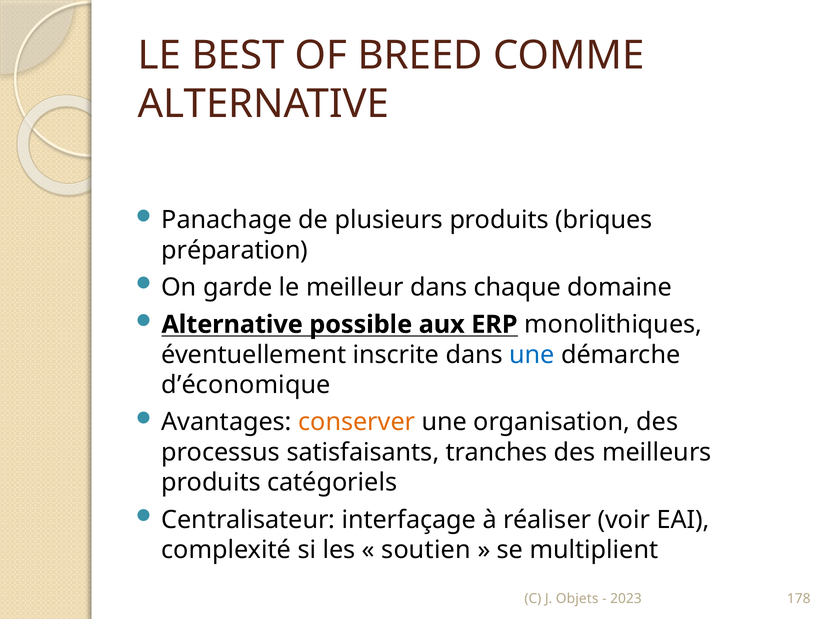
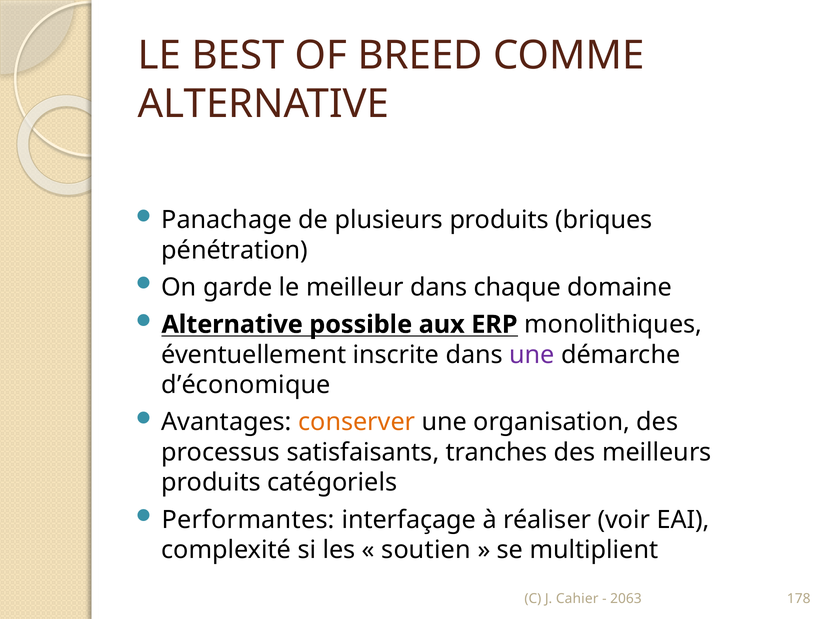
préparation: préparation -> pénétration (235, 250)
une colour: blue -> purple (532, 355)
Centralisateur: Centralisateur -> Performantes (248, 520)
Objets: Objets -> Cahier (577, 599)
2023: 2023 -> 2063 (626, 599)
